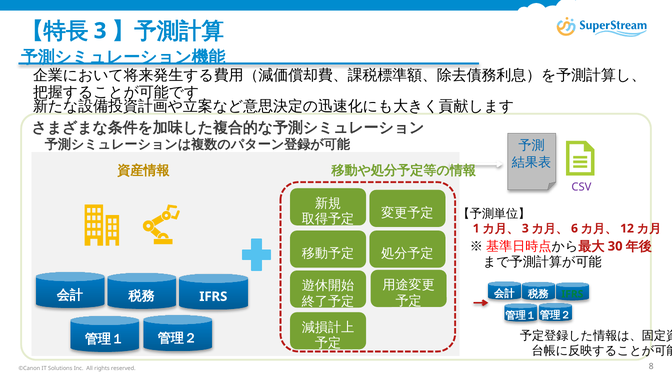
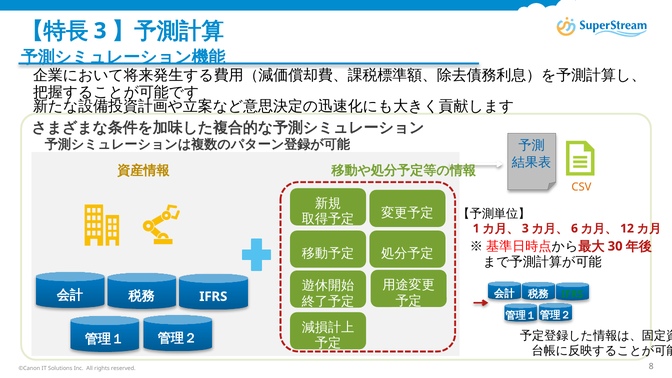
CSV colour: purple -> orange (581, 187)
